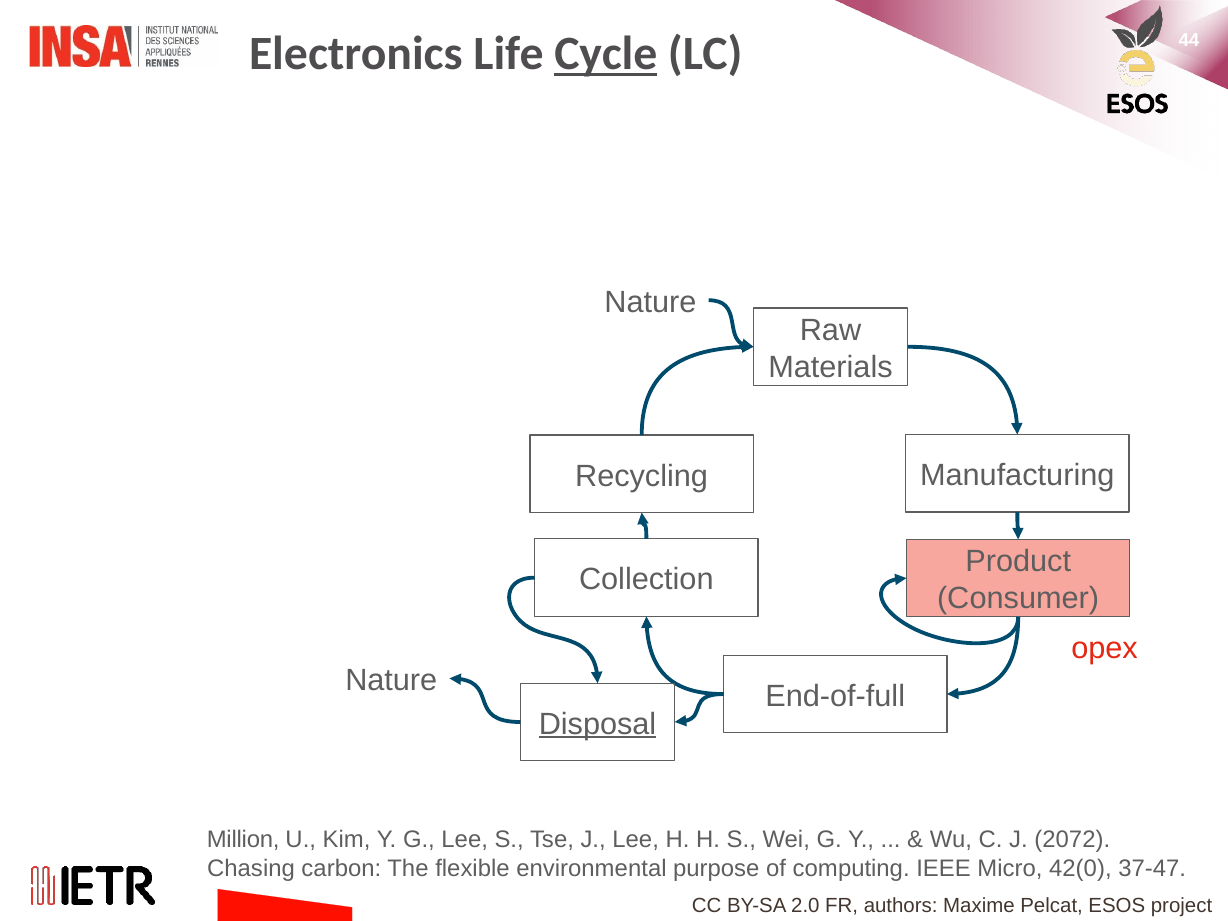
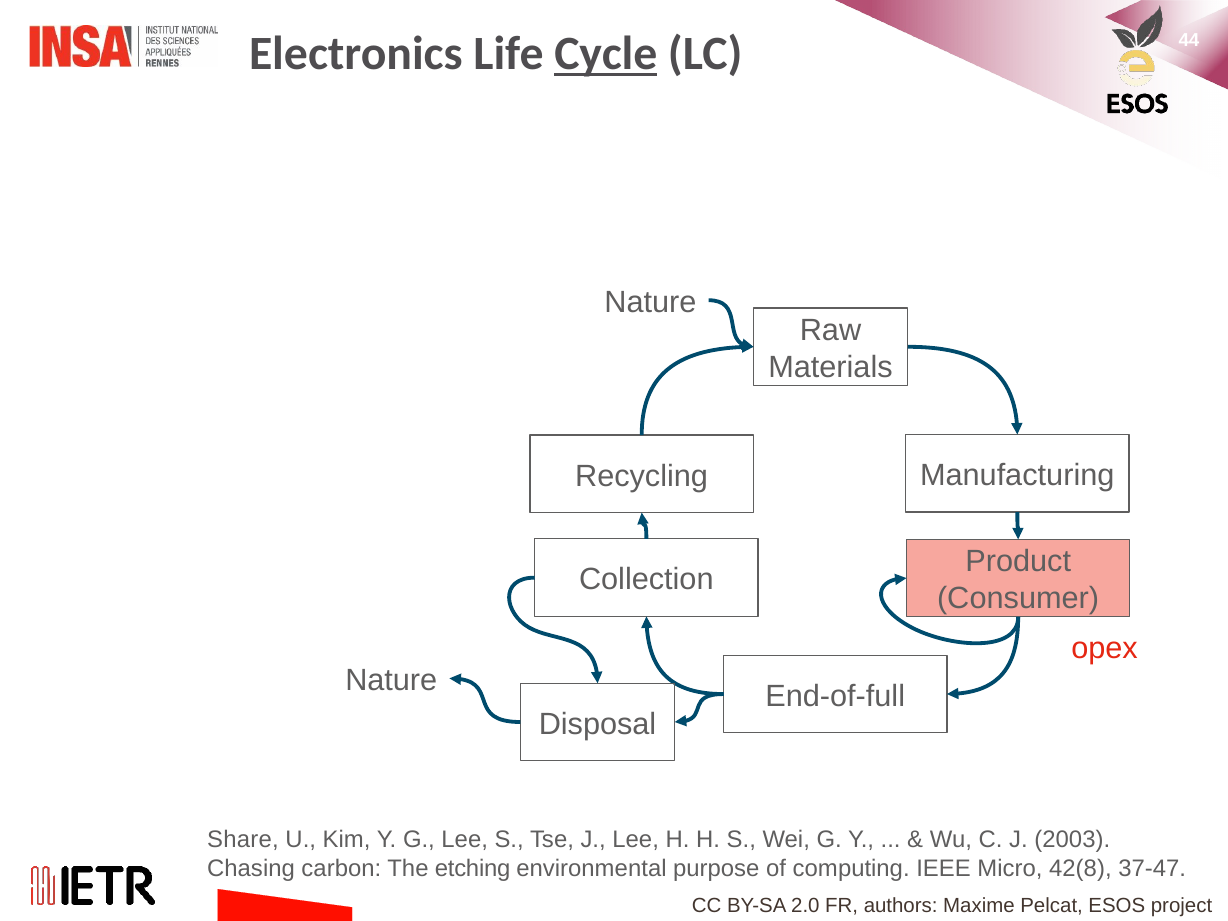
Disposal underline: present -> none (598, 724)
Million: Million -> Share (243, 839)
2072: 2072 -> 2003 (1072, 839)
flexible: flexible -> etching (473, 868)
42(0: 42(0 -> 42(8 (1080, 868)
